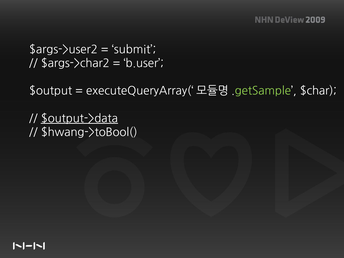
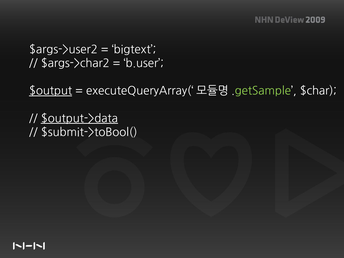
submit: submit -> bigtext (134, 50)
$output underline: none -> present (51, 91)
$hwang->toBool(: $hwang->toBool( -> $submit->toBool( (89, 132)
